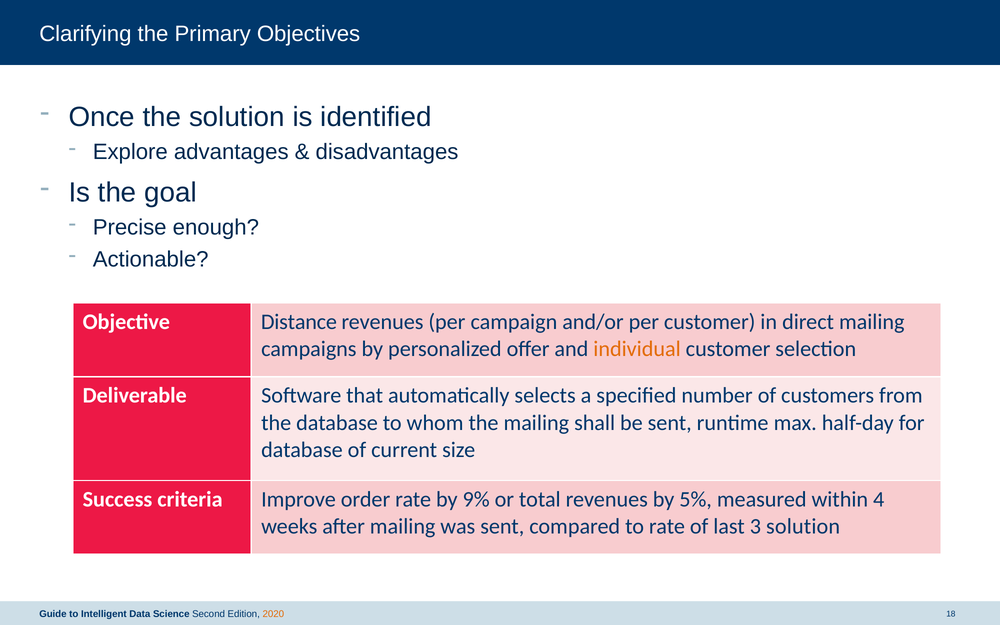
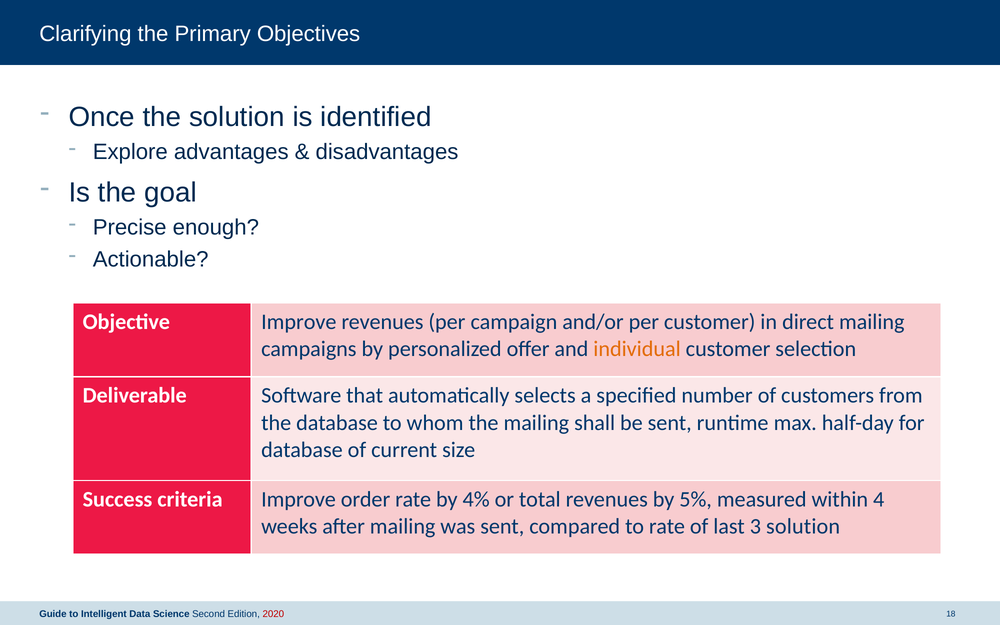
Objective Distance: Distance -> Improve (299, 322)
9%: 9% -> 4% (476, 499)
2020 colour: orange -> red (273, 614)
